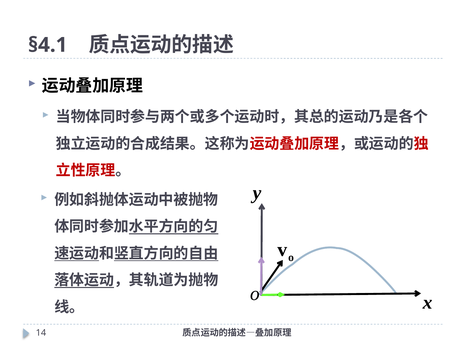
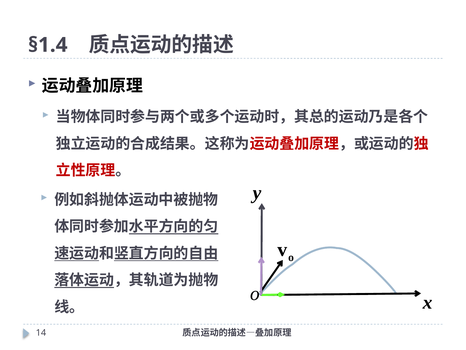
§4.1: §4.1 -> §1.4 (48, 45)
